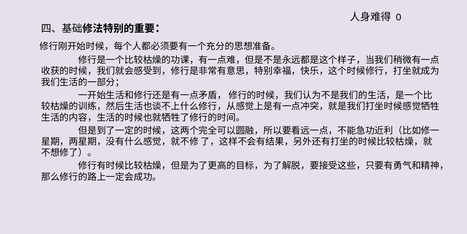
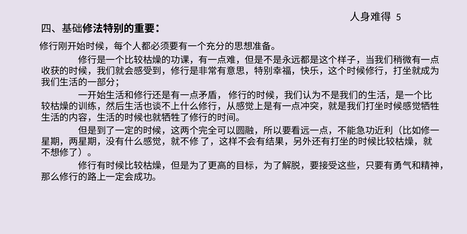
0: 0 -> 5 (399, 17)
